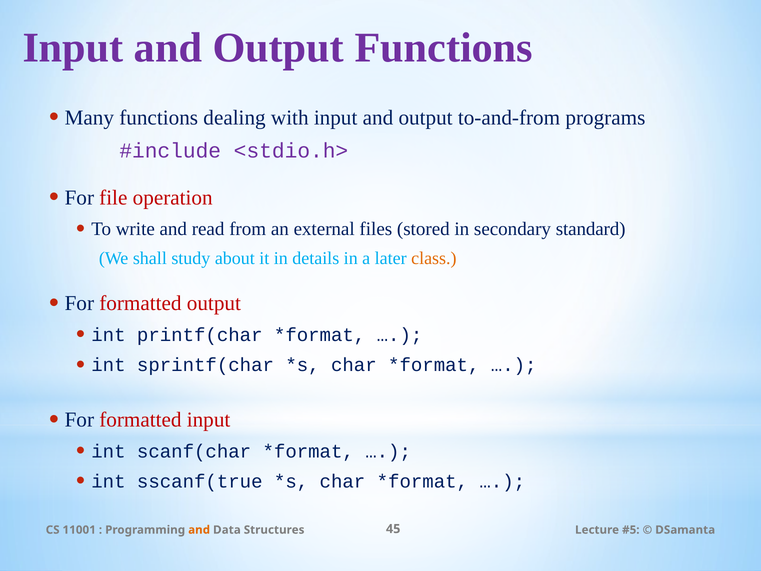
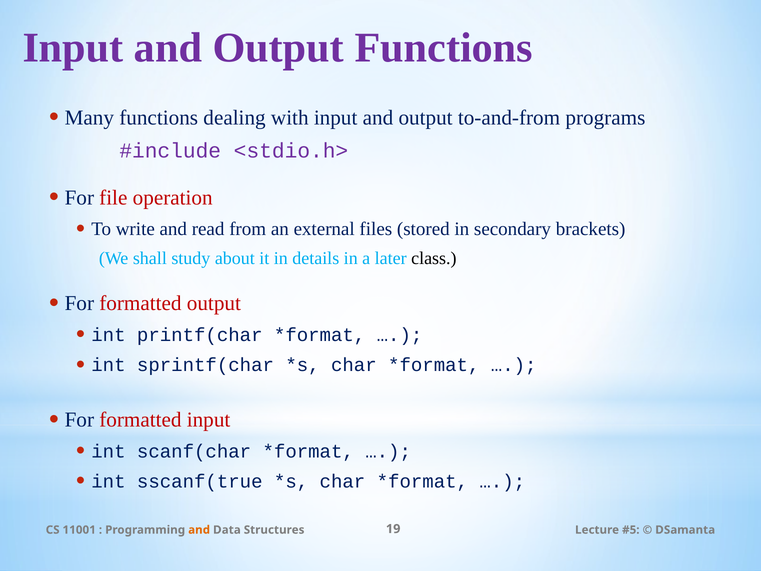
standard: standard -> brackets (591, 229)
class colour: orange -> black (434, 258)
45: 45 -> 19 (393, 529)
